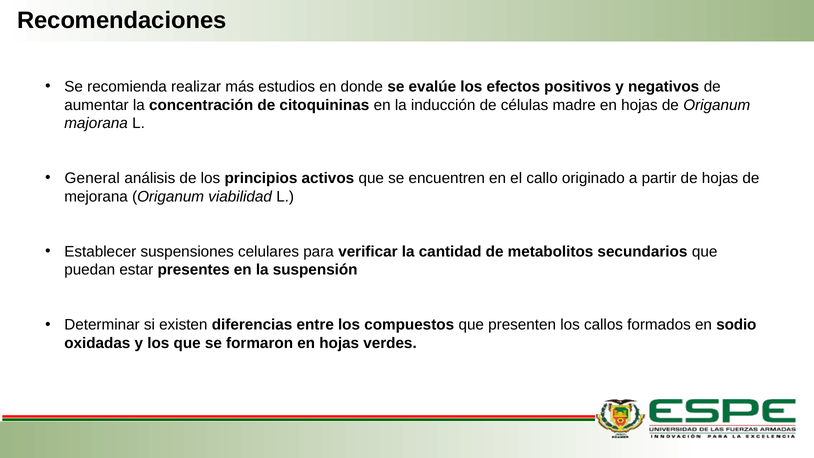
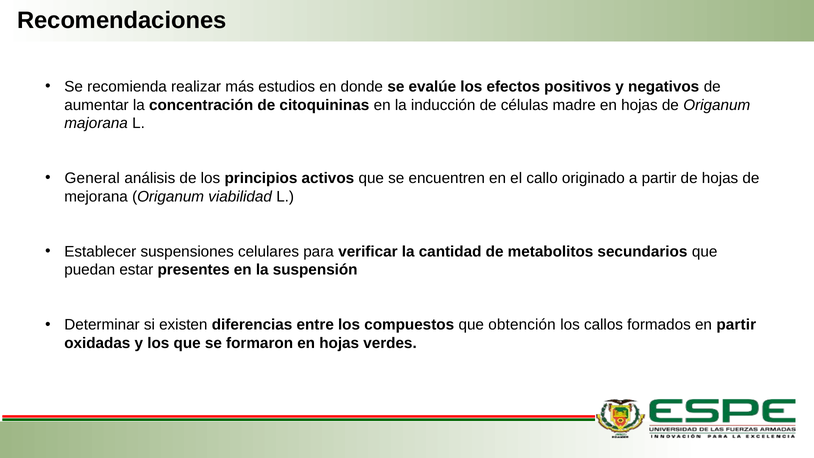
presenten: presenten -> obtención (522, 325)
en sodio: sodio -> partir (736, 325)
